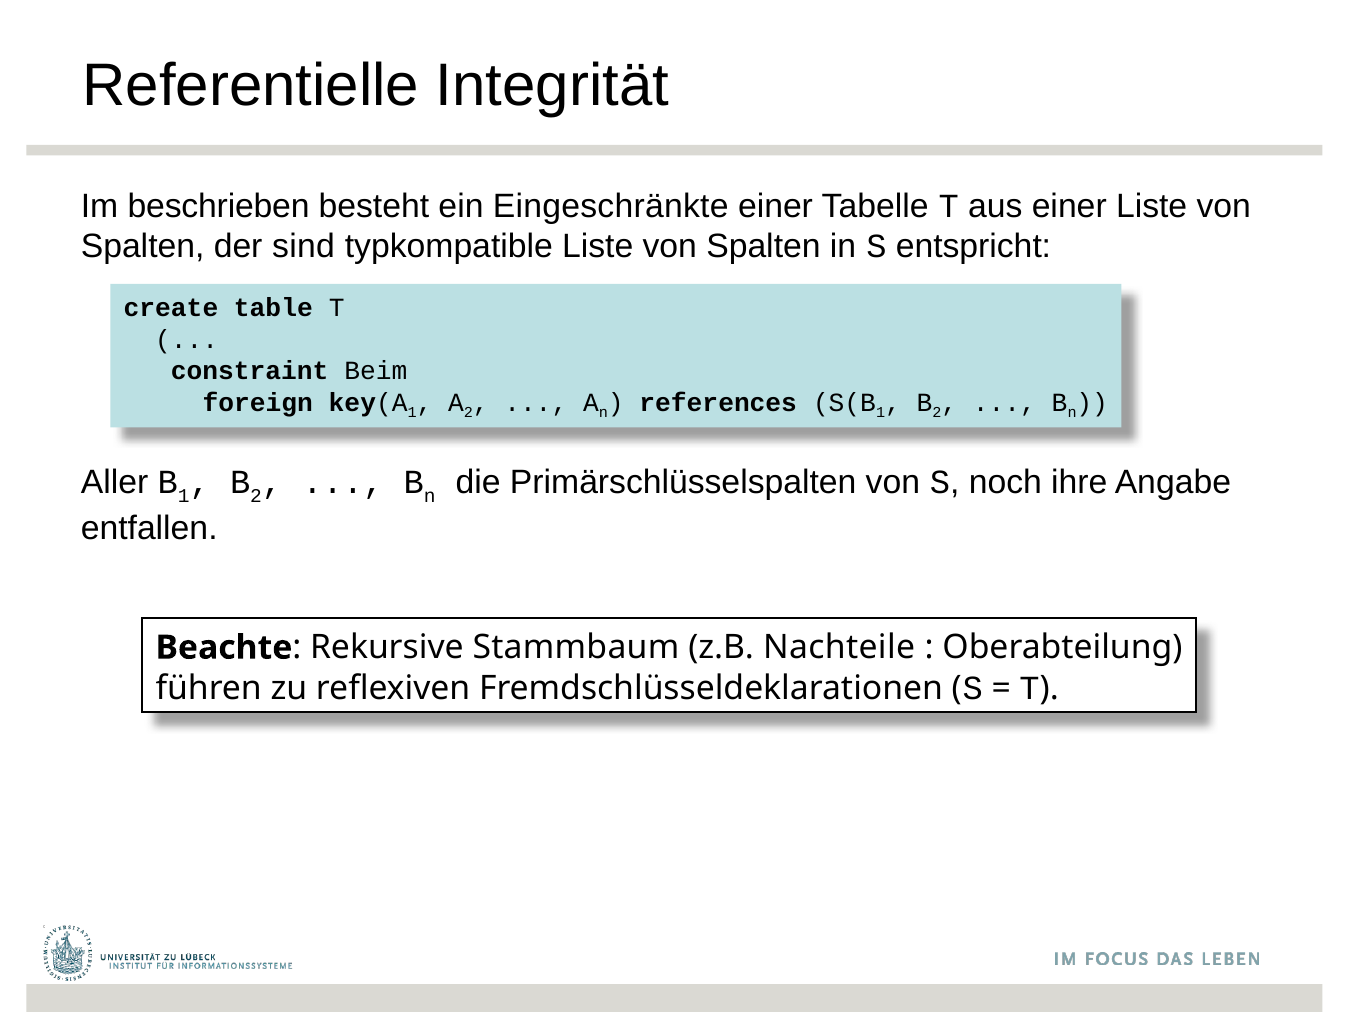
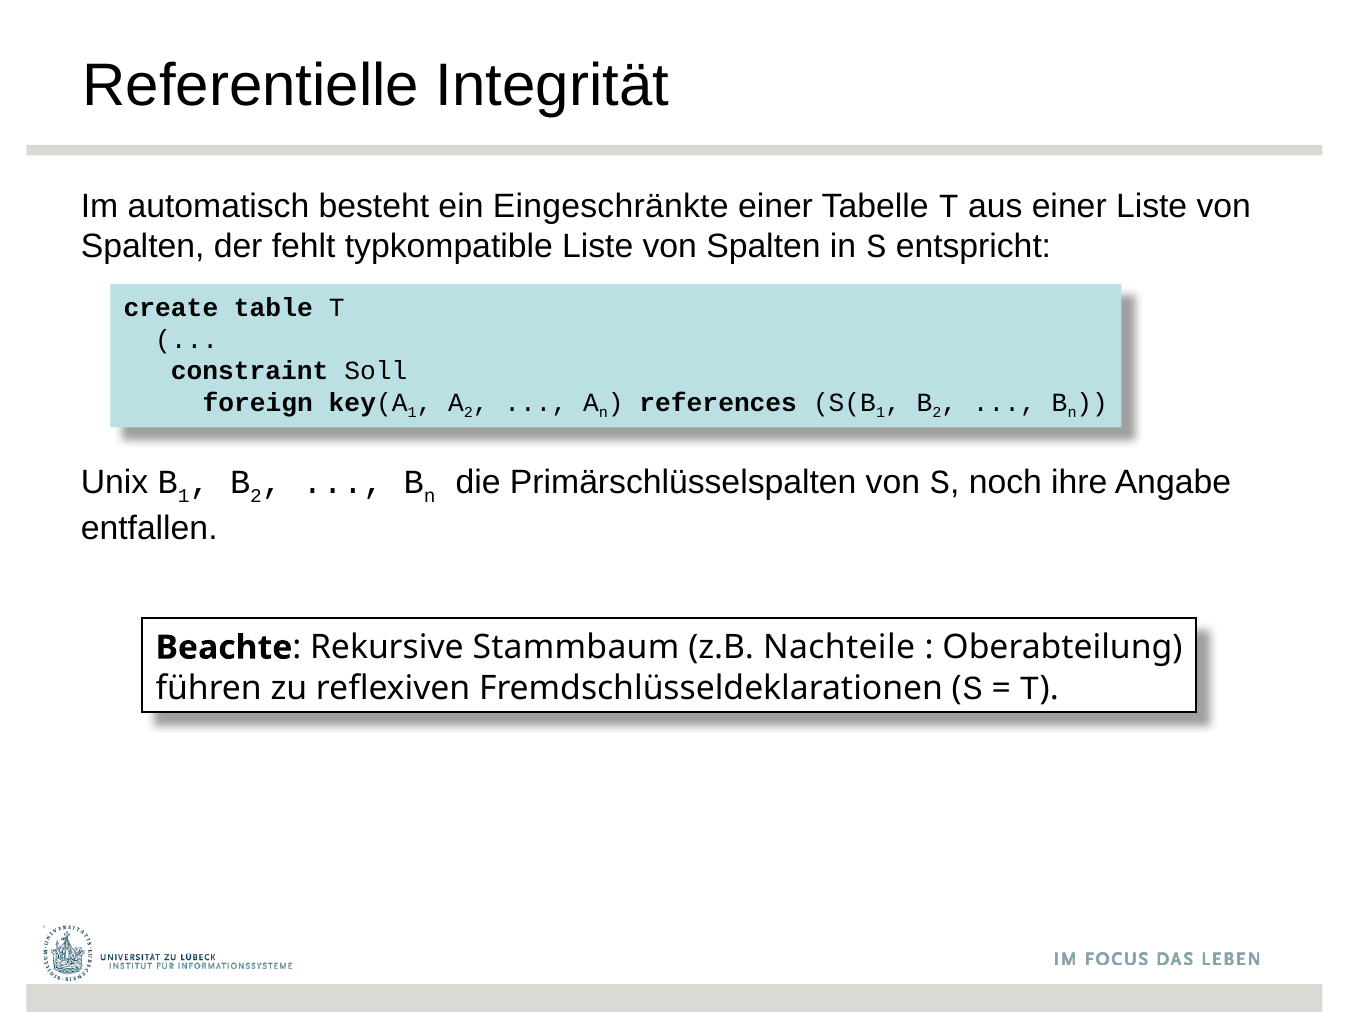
beschrieben: beschrieben -> automatisch (219, 206)
sind: sind -> fehlt (304, 246)
Beim: Beim -> Soll (376, 371)
Aller: Aller -> Unix (115, 482)
